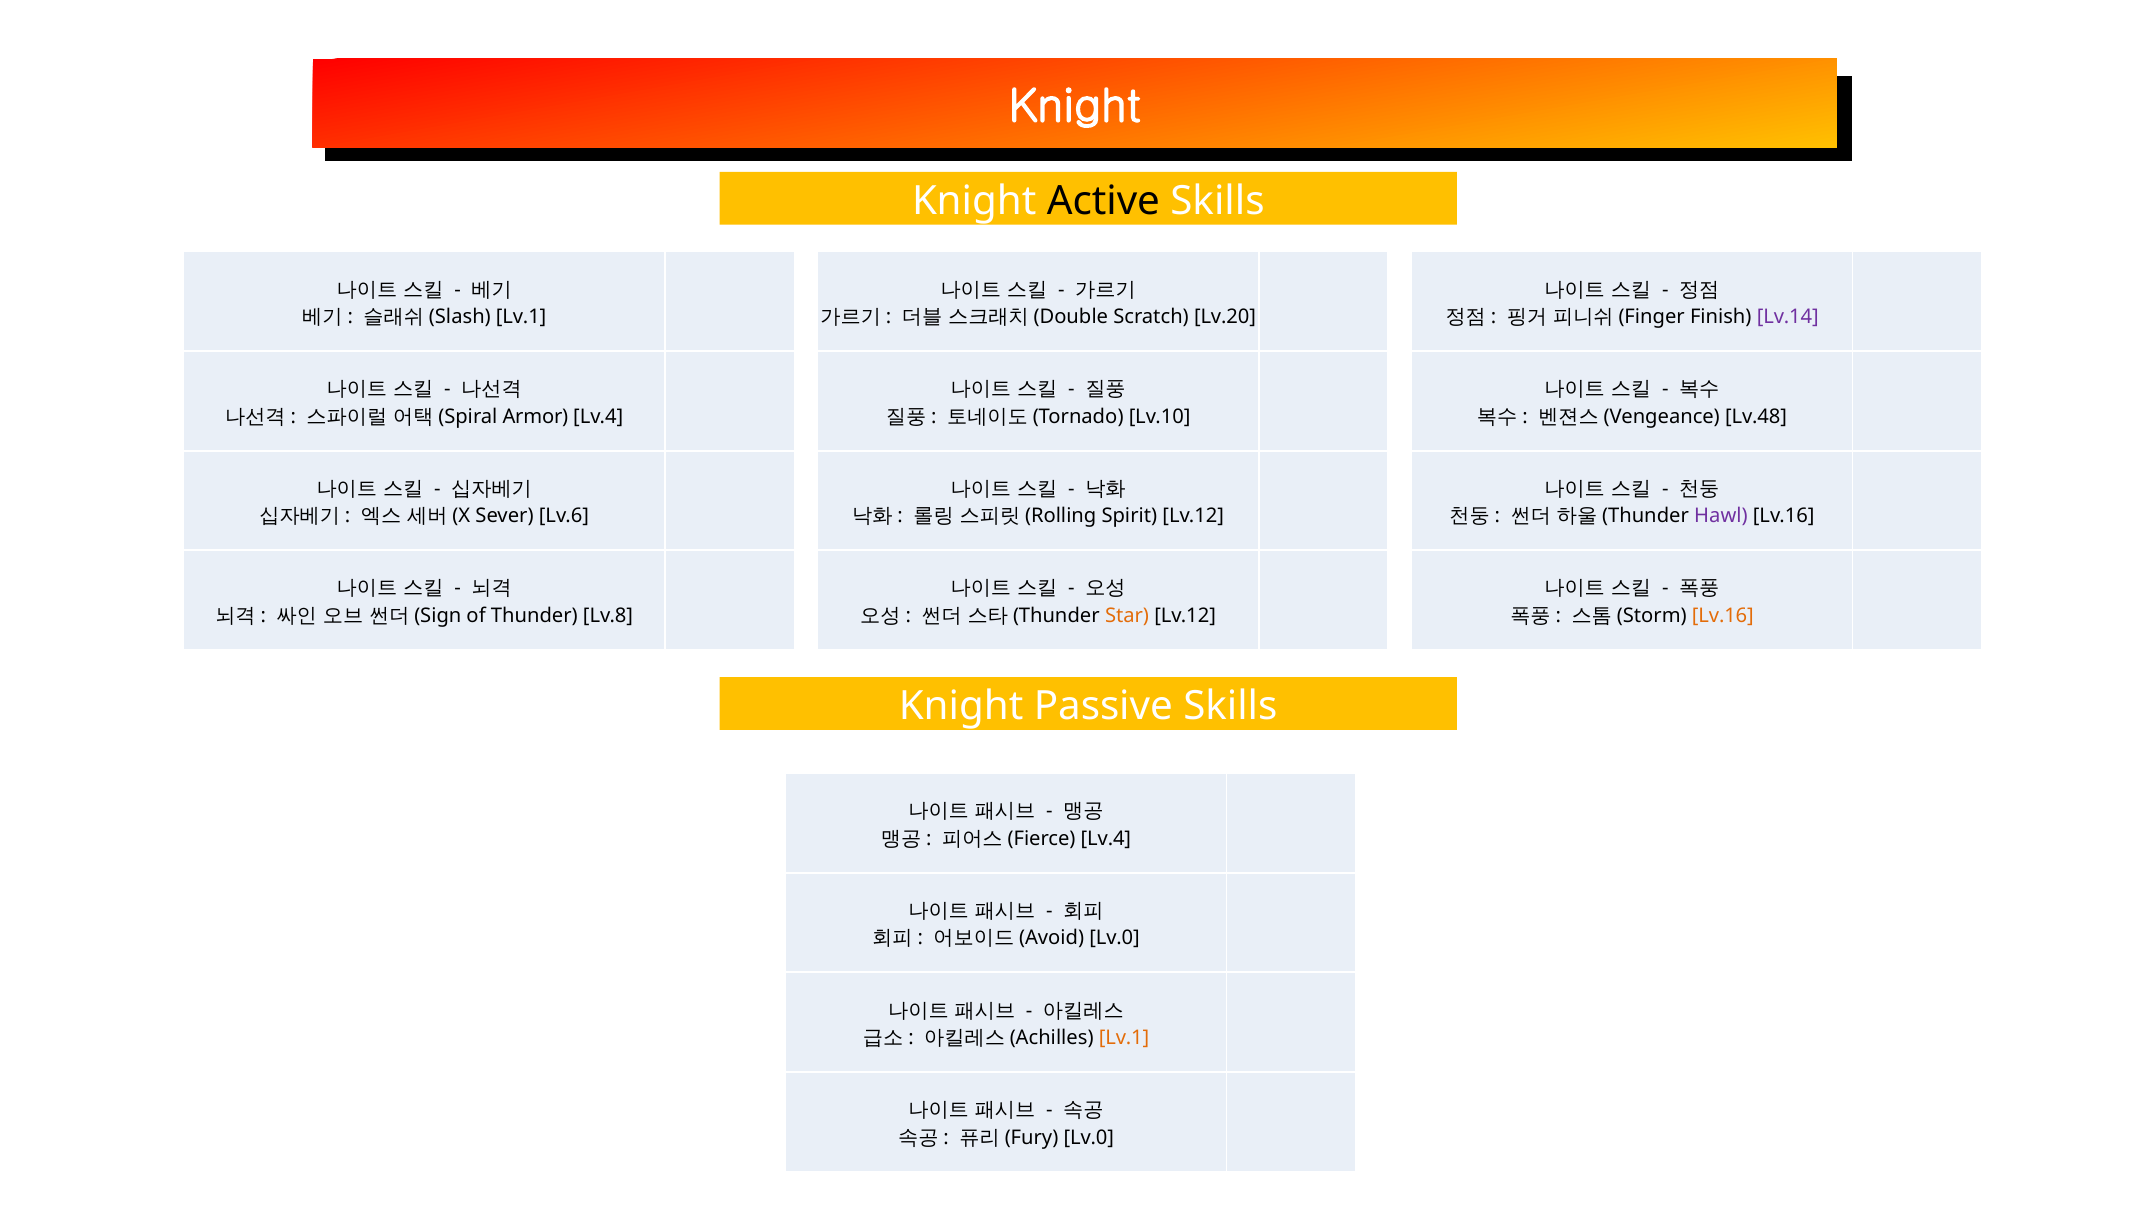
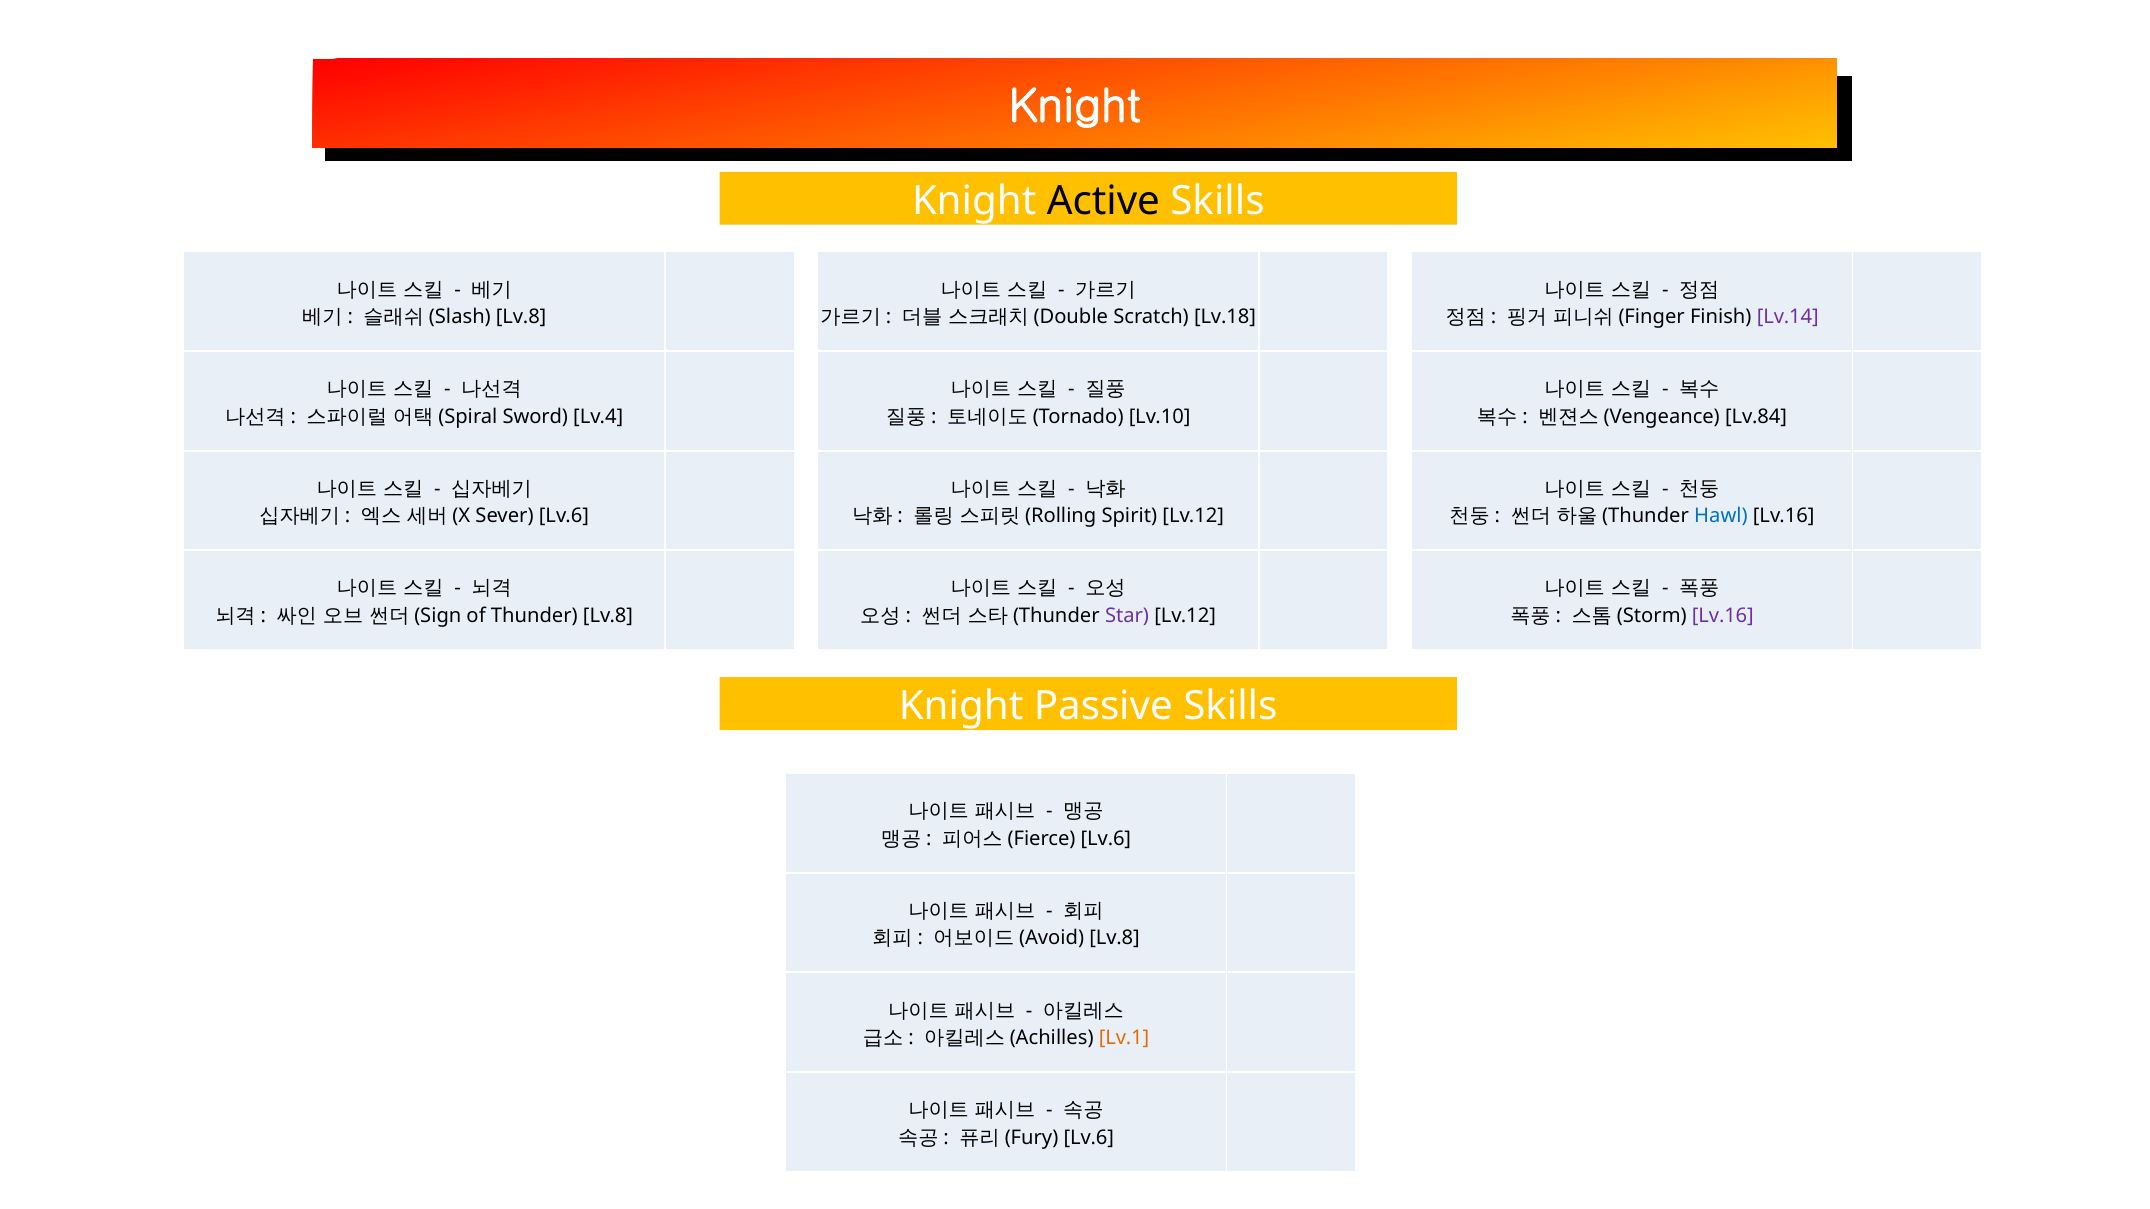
Lv.1: Lv.1 -> Lv.8 (521, 317)
Lv.20: Lv.20 -> Lv.18 (1225, 317)
Armor: Armor -> Sword (535, 417)
Lv.48: Lv.48 -> Lv.84 (1756, 417)
Hawl colour: purple -> blue (1721, 516)
Star colour: orange -> purple (1127, 616)
Lv.16 colour: orange -> purple (1723, 616)
Lv.4: Lv.4 -> Lv.6 (1106, 839)
Lv.0: Lv.0 -> Lv.8 (1115, 938)
Lv.0: Lv.0 -> Lv.6 (1089, 1138)
